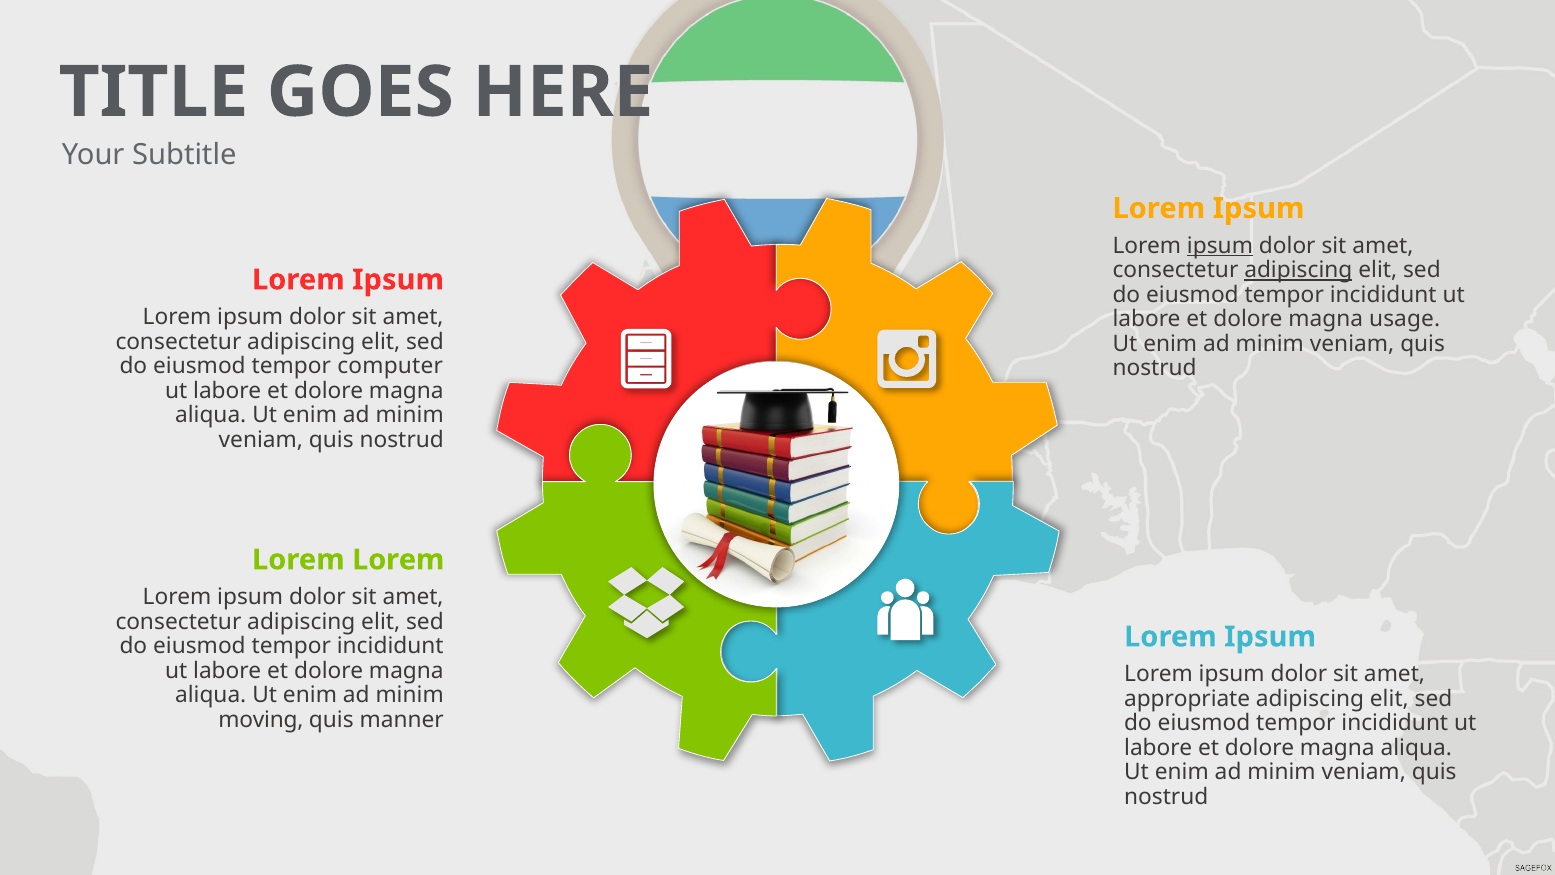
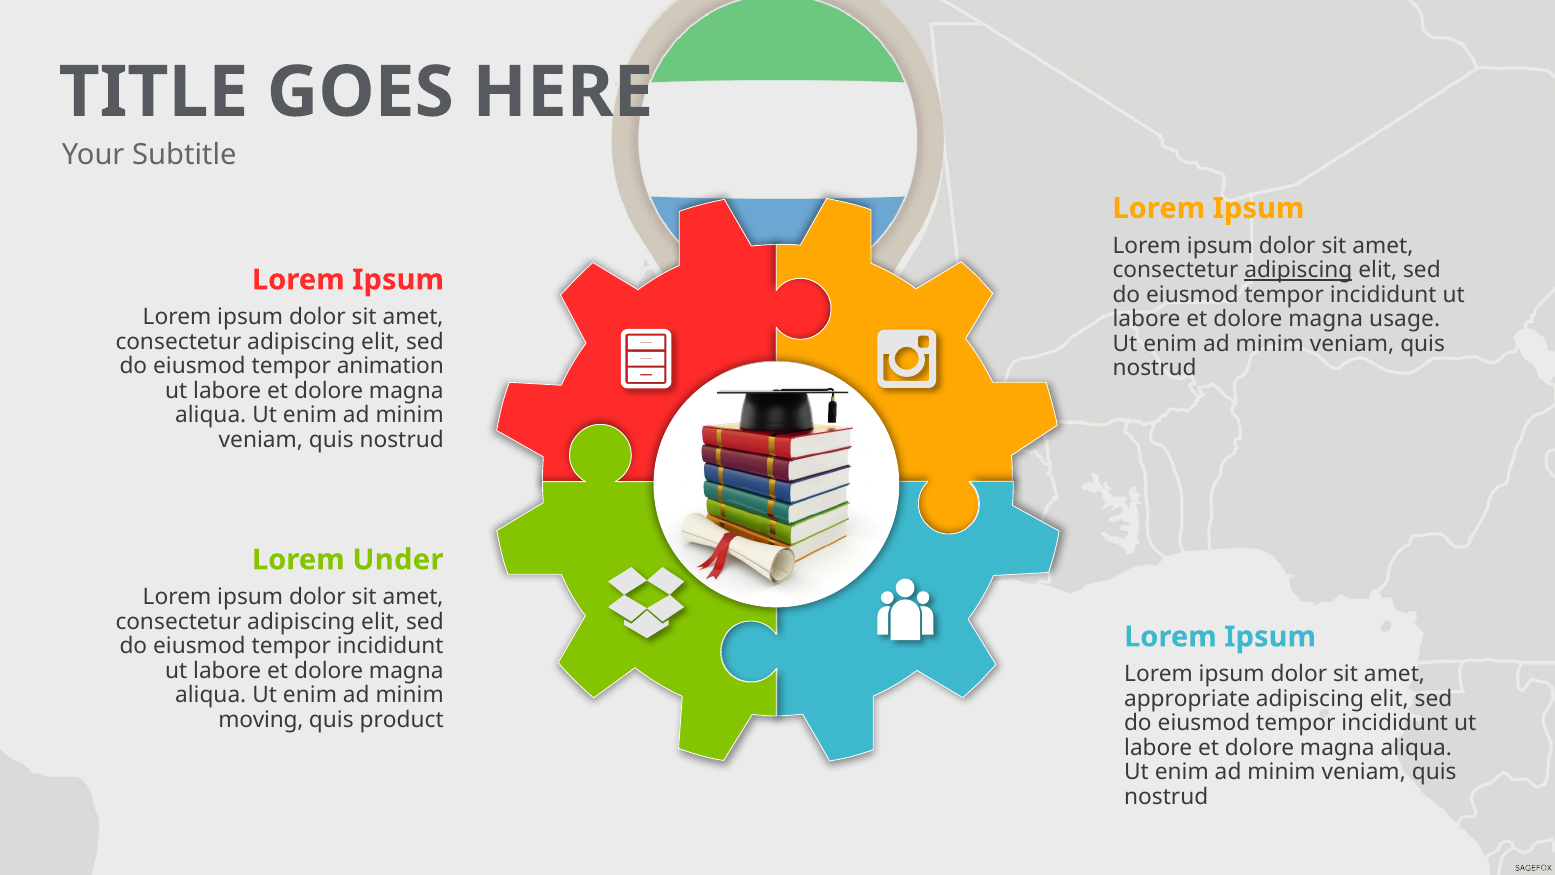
ipsum underline: present -> none (1220, 246)
computer: computer -> animation (390, 366)
Lorem Lorem: Lorem -> Under (398, 560)
manner: manner -> product (402, 719)
